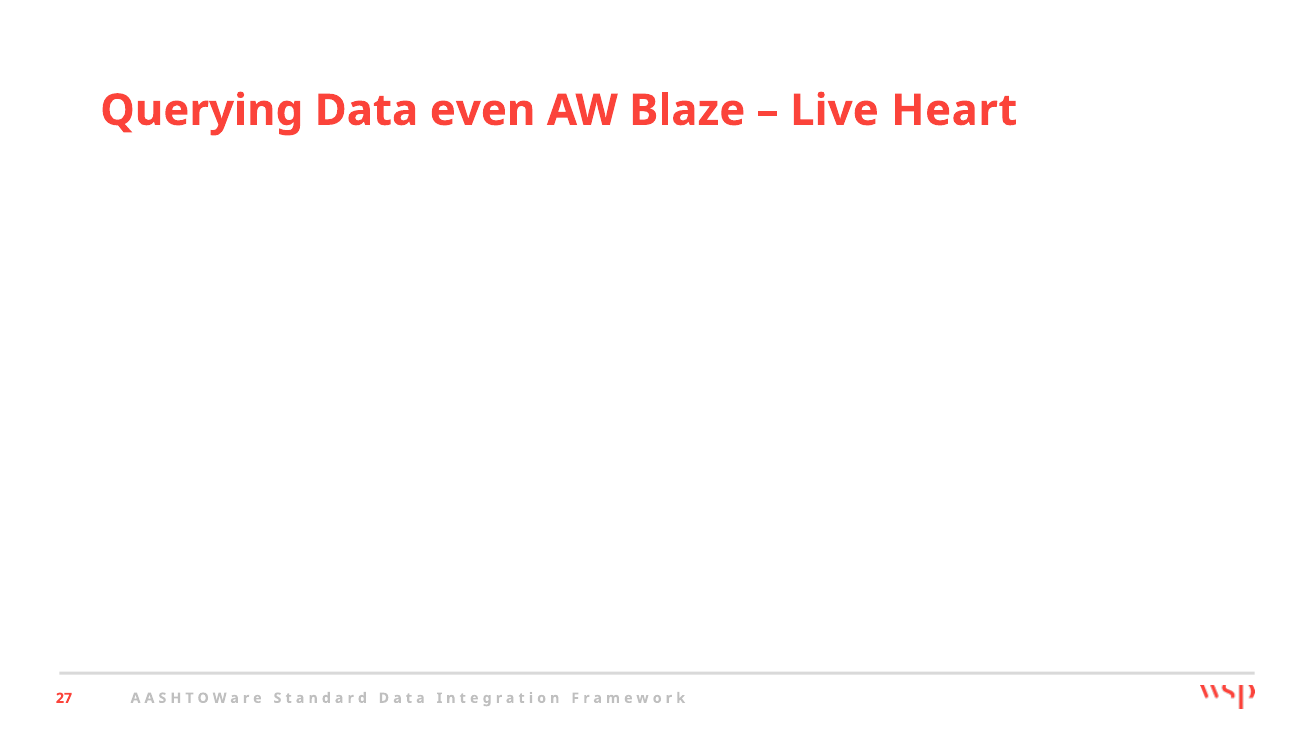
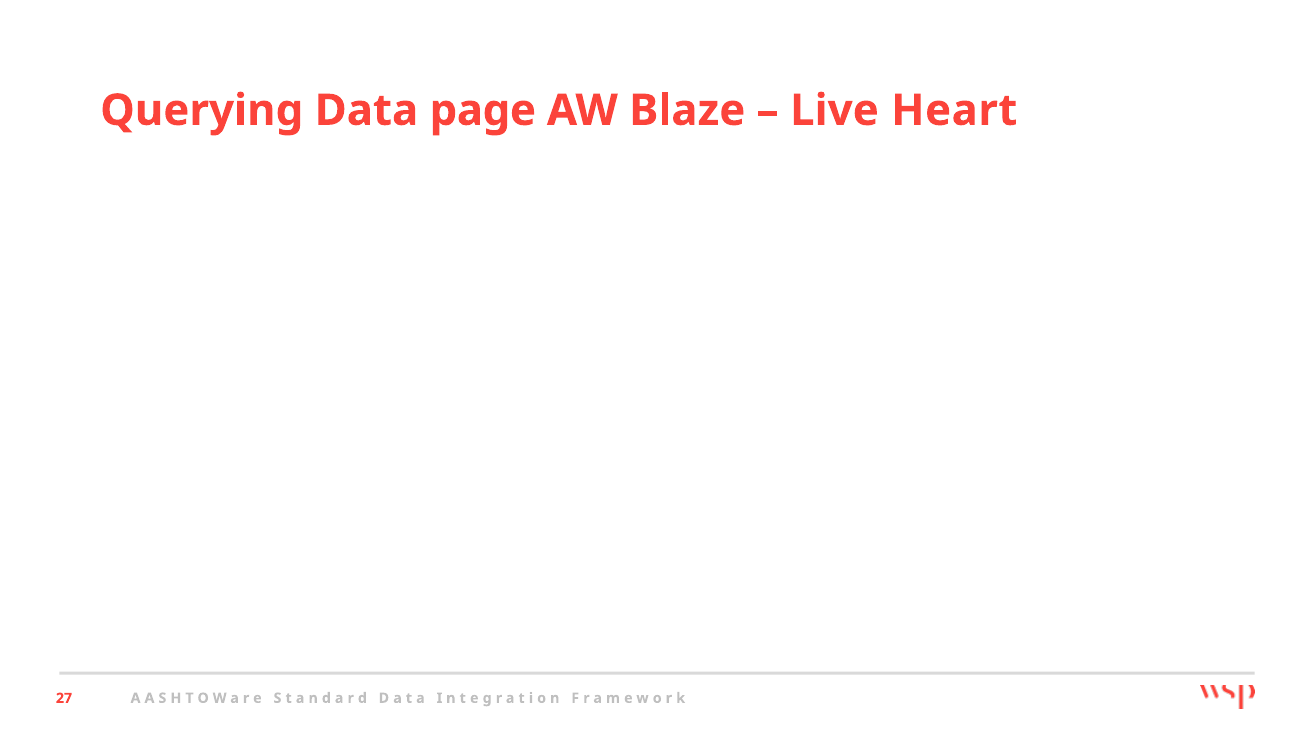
even: even -> page (483, 110)
